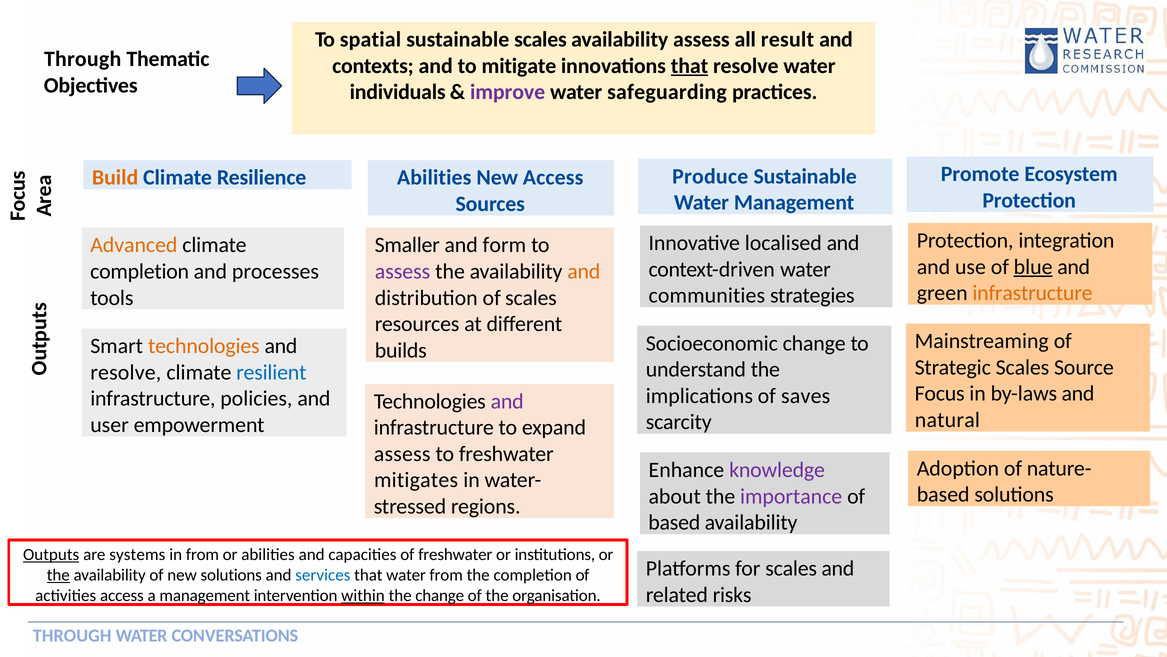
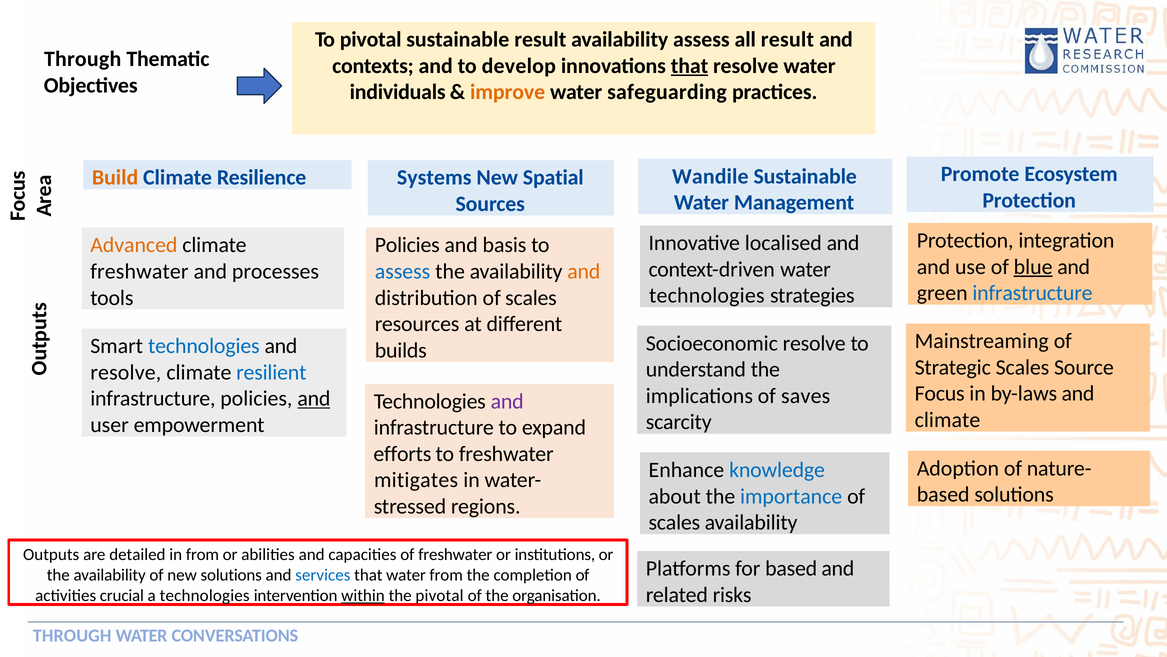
To spatial: spatial -> pivotal (371, 40)
sustainable scales: scales -> result (540, 40)
mitigate: mitigate -> develop (519, 66)
improve colour: purple -> orange (508, 92)
Produce: Produce -> Wandile (710, 176)
Resilience Abilities: Abilities -> Systems (434, 178)
New Access: Access -> Spatial (553, 178)
Smaller: Smaller -> Policies (407, 245)
form: form -> basis (505, 245)
completion: completion -> freshwater (139, 271)
assess colour: purple -> blue (403, 271)
infrastructure colour: orange -> blue (1032, 293)
communities: communities -> technologies (707, 295)
Socioeconomic change: change -> resolve (814, 343)
technologies colour: orange -> blue (204, 346)
and underline: none -> present (314, 398)
natural: natural -> climate (947, 420)
assess: assess -> efforts (402, 454)
knowledge colour: purple -> blue (777, 470)
importance colour: purple -> blue (791, 496)
based: based -> scales (674, 522)
Outputs underline: present -> none (51, 554)
systems: systems -> detailed (137, 554)
for scales: scales -> based (791, 568)
the underline: present -> none (58, 575)
activities access: access -> crucial (122, 595)
a management: management -> technologies (205, 595)
the change: change -> pivotal (440, 595)
